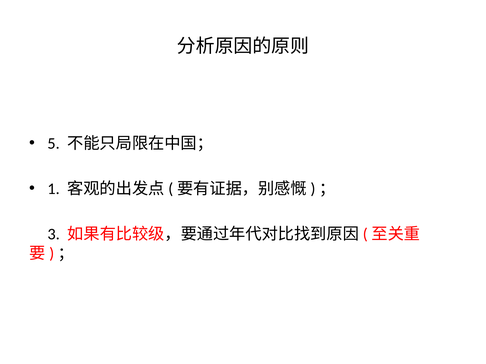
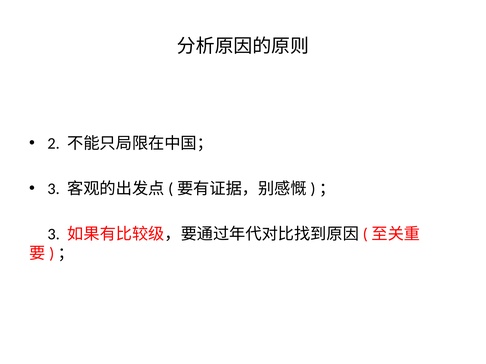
5: 5 -> 2 (54, 144)
1: 1 -> 3 (54, 189)
